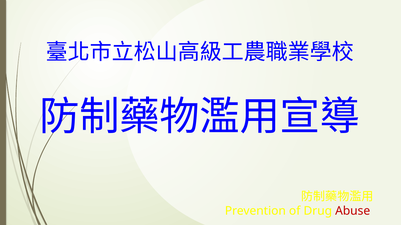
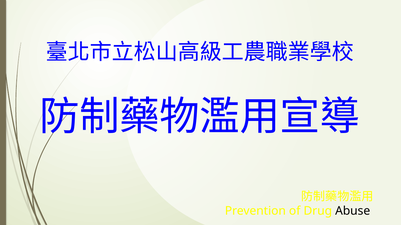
Abuse colour: red -> black (353, 212)
